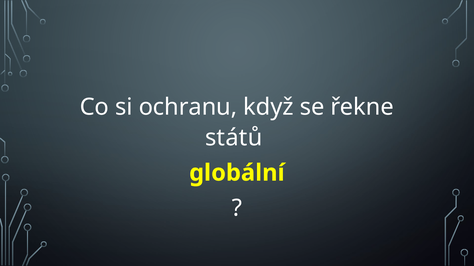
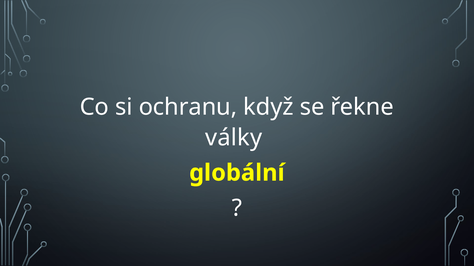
států: států -> války (234, 138)
